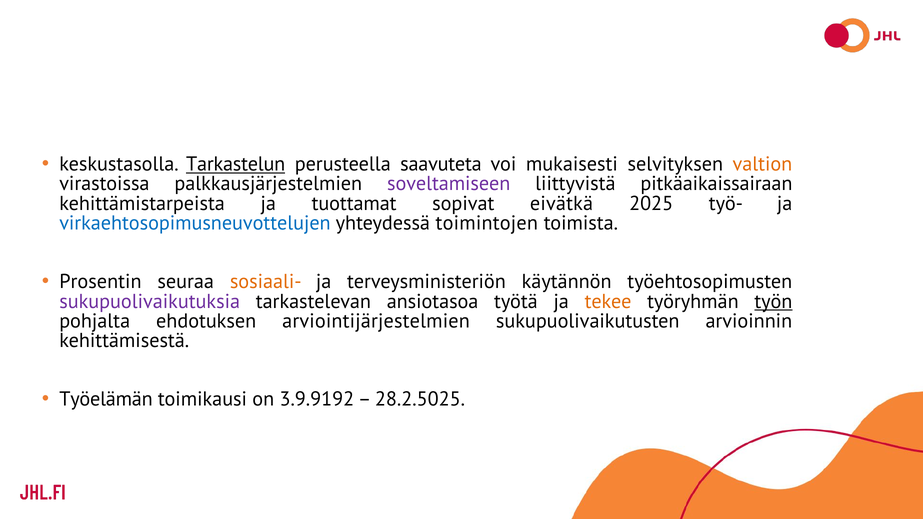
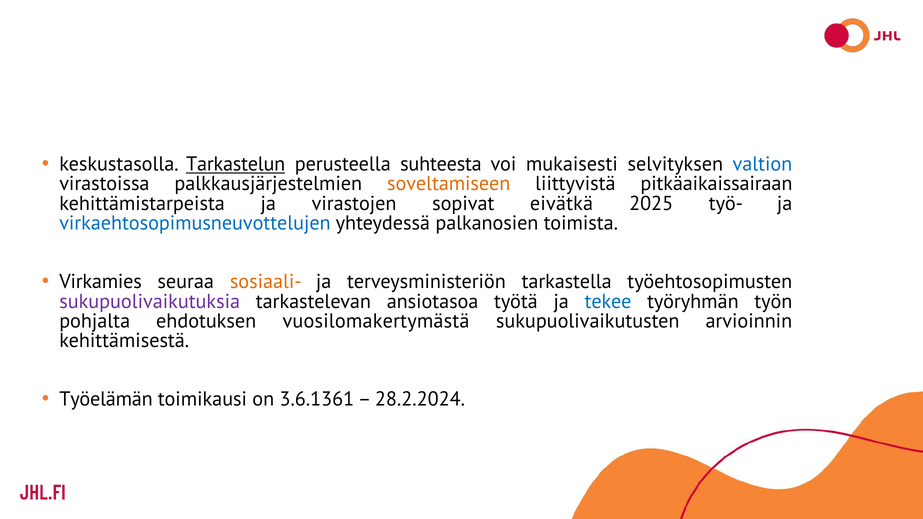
saavuteta: saavuteta -> suhteesta (441, 164)
valtion colour: orange -> blue (762, 164)
soveltamiseen colour: purple -> orange (449, 184)
tuottamat: tuottamat -> virastojen (354, 204)
toimintojen: toimintojen -> palkanosien (487, 223)
Prosentin: Prosentin -> Virkamies (101, 282)
käytännön: käytännön -> tarkastella (567, 282)
tekee colour: orange -> blue (608, 301)
työn underline: present -> none (773, 301)
arviointijärjestelmien: arviointijärjestelmien -> vuosilomakertymästä (376, 321)
3.9.9192: 3.9.9192 -> 3.6.1361 (317, 399)
28.2.5025: 28.2.5025 -> 28.2.2024 (420, 399)
